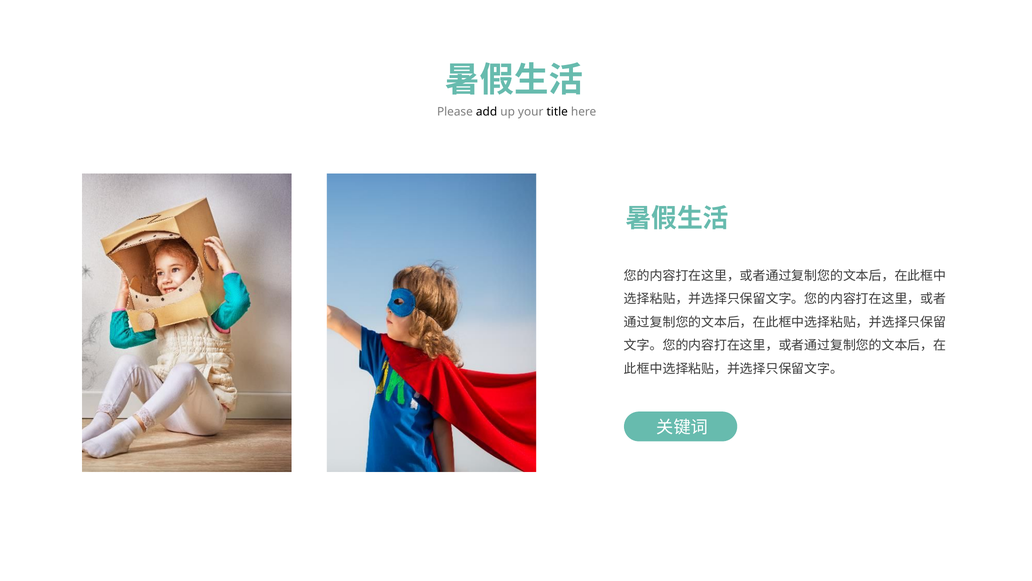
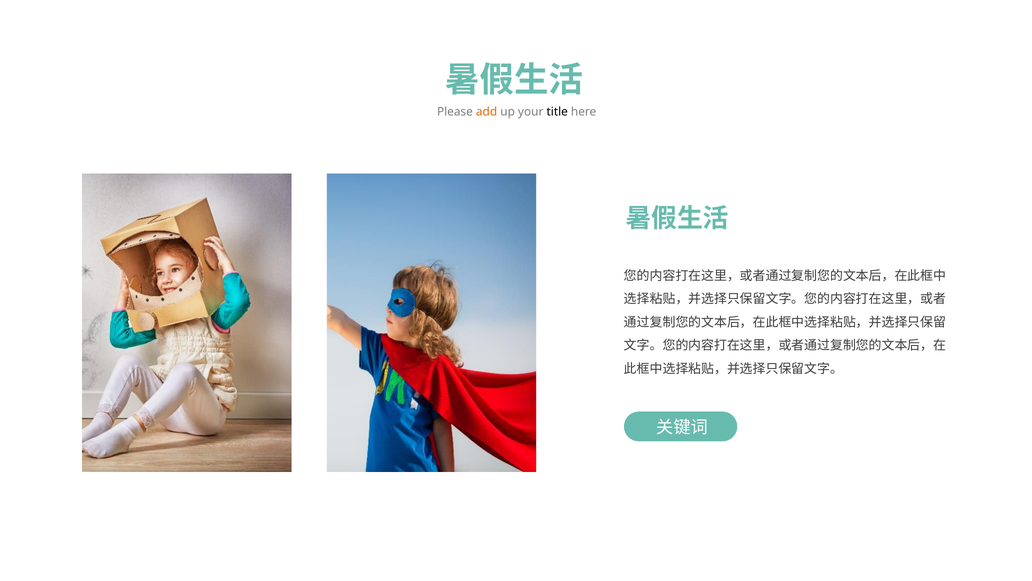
add colour: black -> orange (487, 112)
